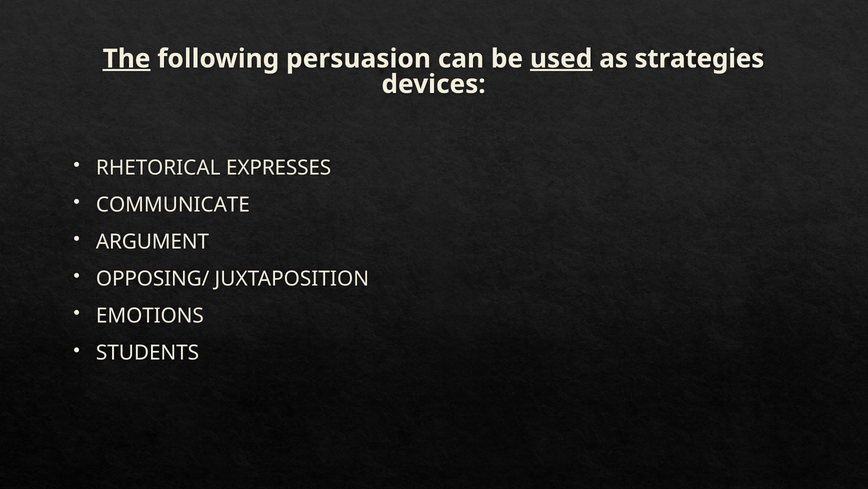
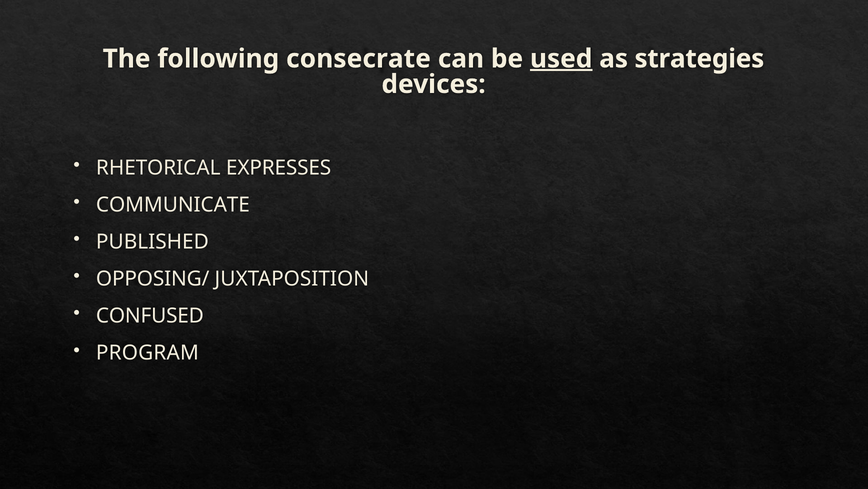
The underline: present -> none (127, 59)
persuasion: persuasion -> consecrate (358, 59)
ARGUMENT: ARGUMENT -> PUBLISHED (152, 242)
EMOTIONS: EMOTIONS -> CONFUSED (150, 316)
STUDENTS: STUDENTS -> PROGRAM (147, 353)
